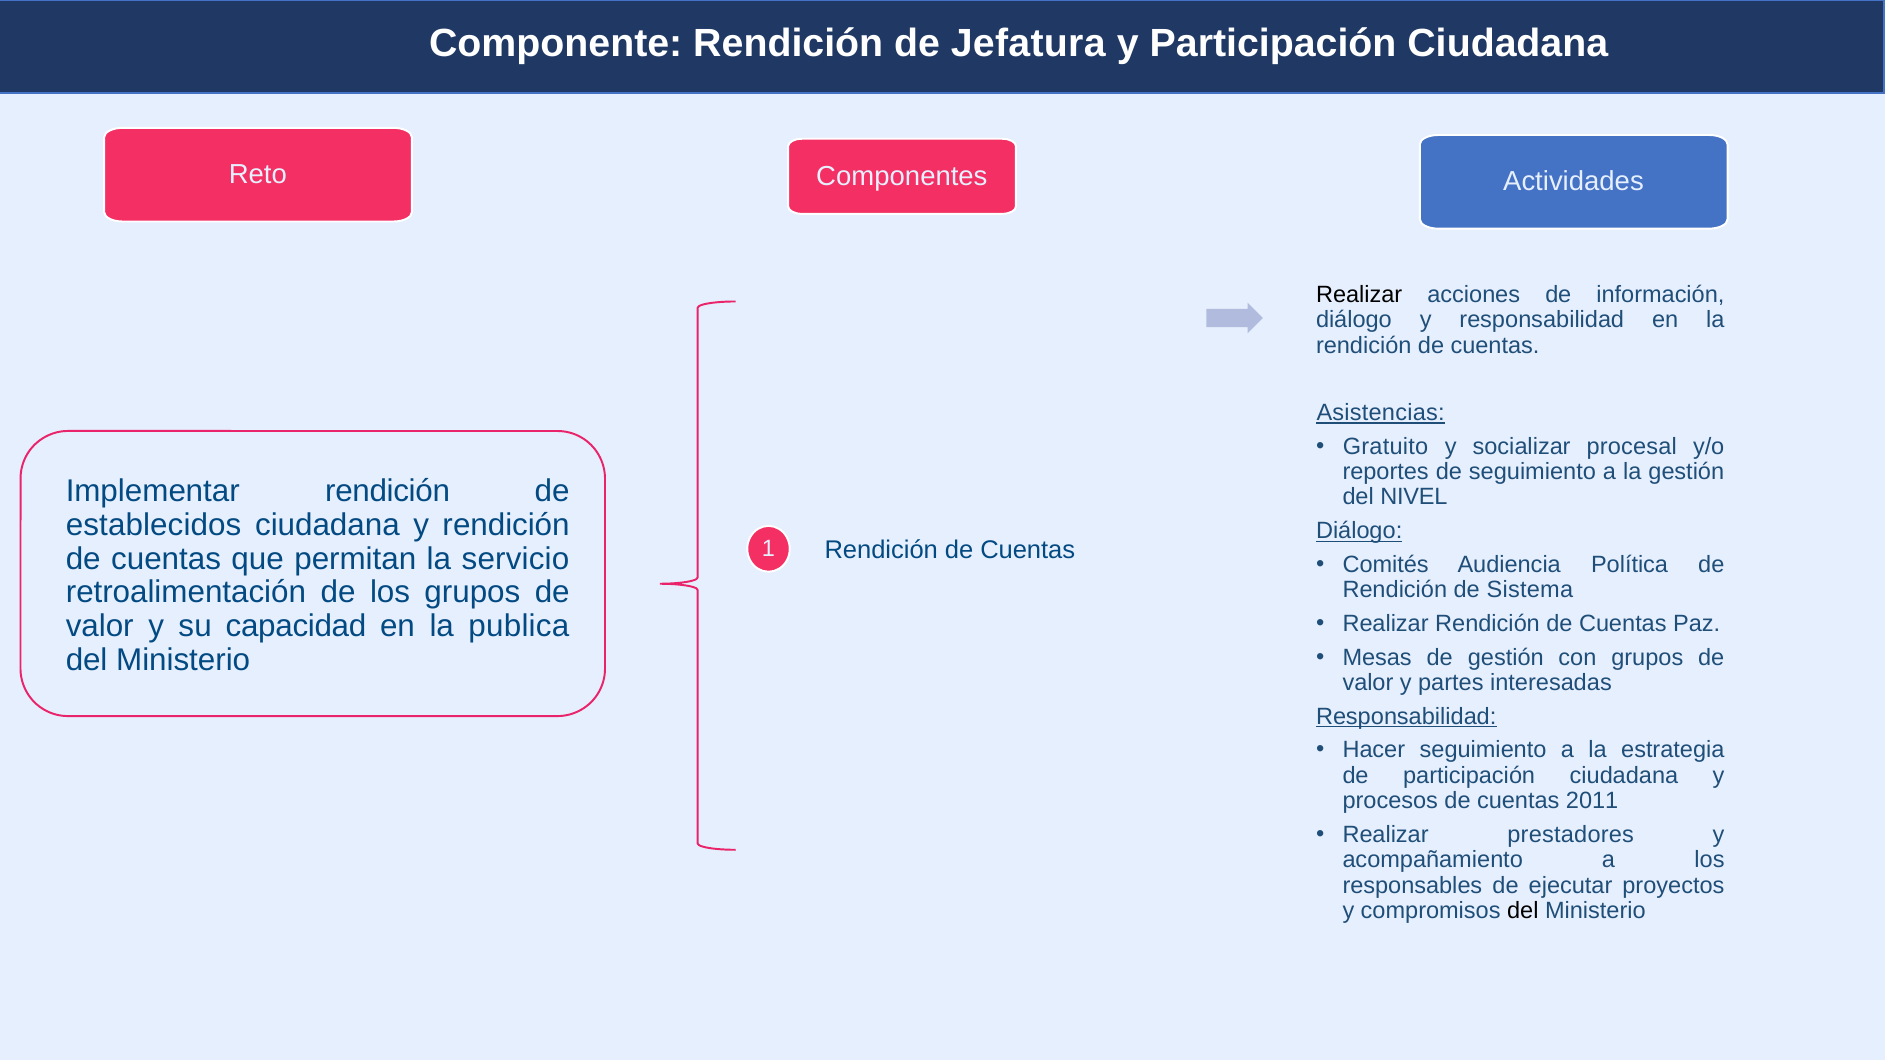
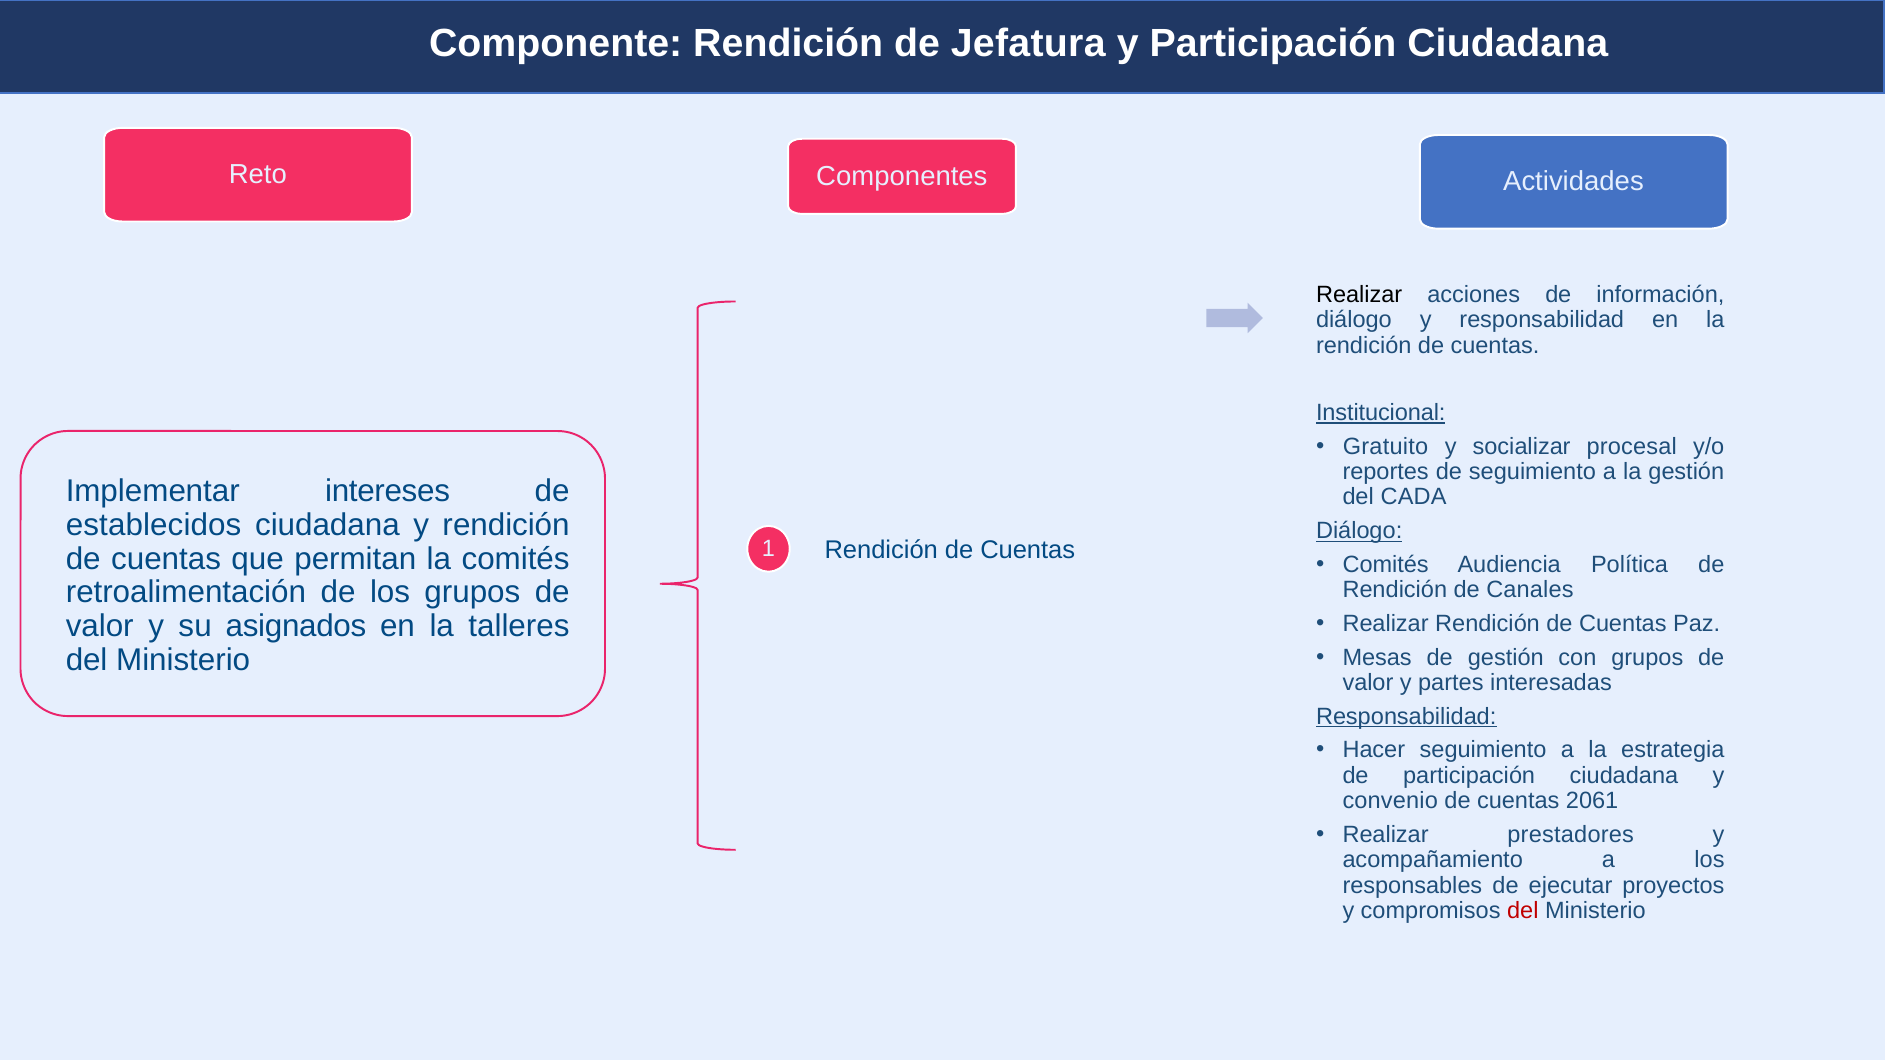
Asistencias: Asistencias -> Institucional (1381, 413)
Implementar rendición: rendición -> intereses (388, 491)
NIVEL: NIVEL -> CADA (1414, 497)
la servicio: servicio -> comités (516, 559)
Sistema: Sistema -> Canales (1530, 590)
capacidad: capacidad -> asignados (296, 627)
publica: publica -> talleres (519, 627)
procesos: procesos -> convenio (1390, 801)
2011: 2011 -> 2061 (1592, 801)
del colour: black -> red (1523, 911)
